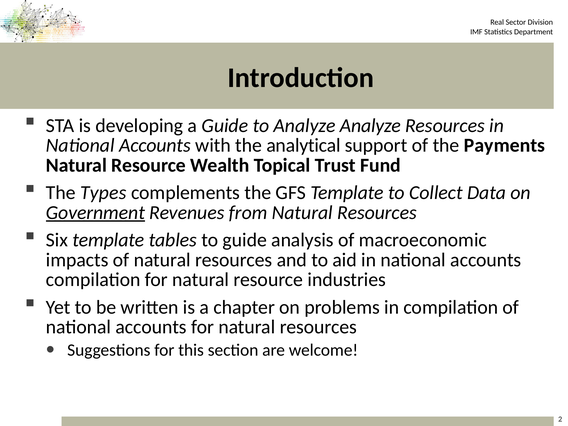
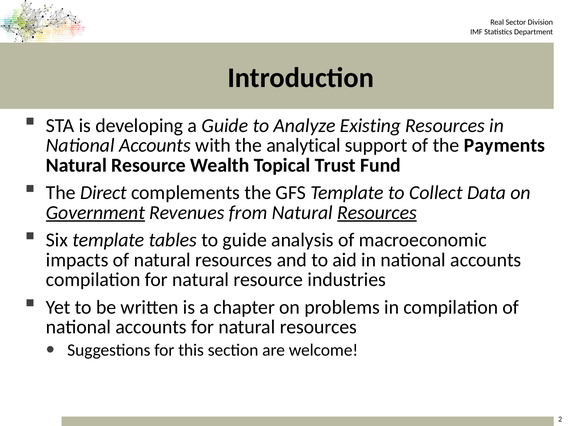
Analyze Analyze: Analyze -> Existing (370, 126)
Types: Types -> Direct (103, 193)
Resources underline: none -> present (377, 213)
